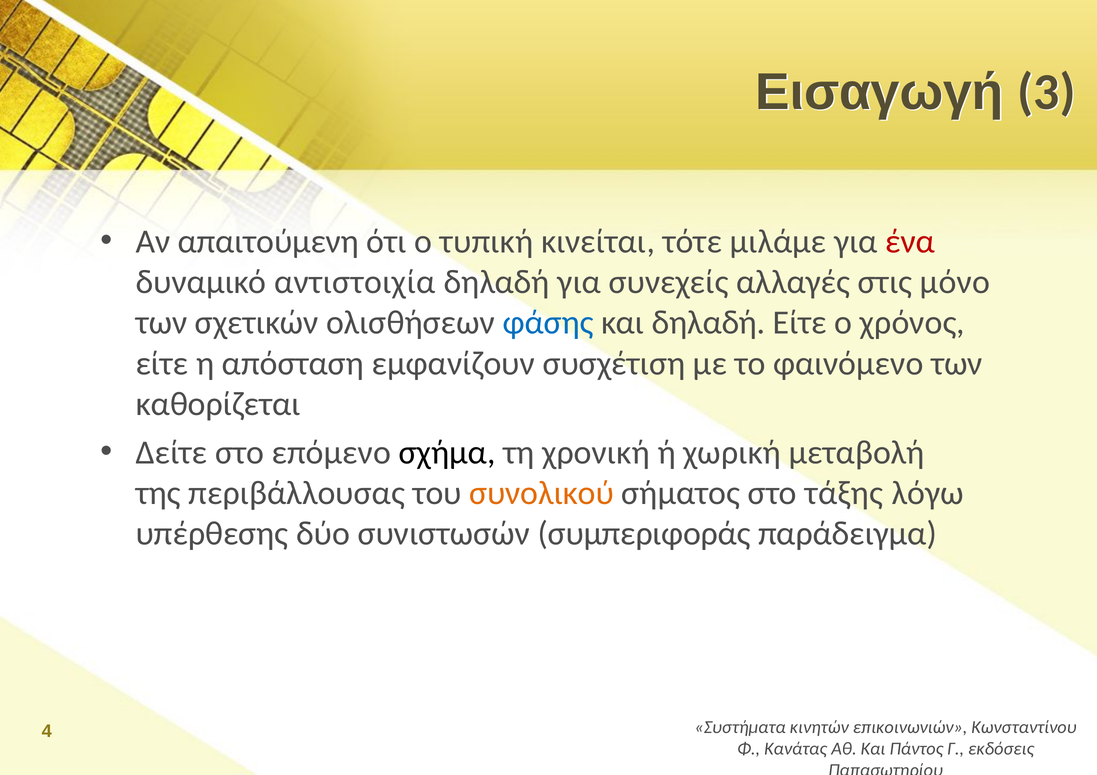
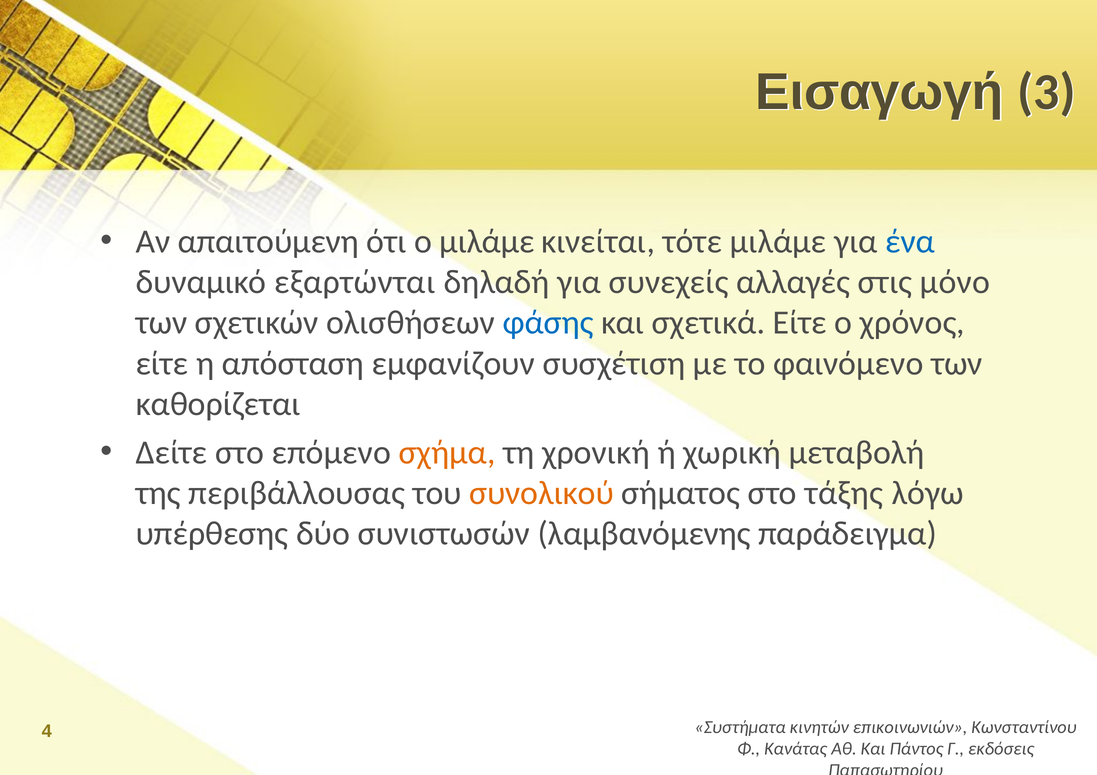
ο τυπική: τυπική -> μιλάμε (487, 242)
ένα colour: red -> blue (910, 242)
αντιστοιχία: αντιστοιχία -> εξαρτώνται (355, 282)
και δηλαδή: δηλαδή -> σχετικά (708, 323)
σχήμα colour: black -> orange (447, 452)
συμπεριφοράς: συμπεριφοράς -> λαμβανόμενης (644, 534)
